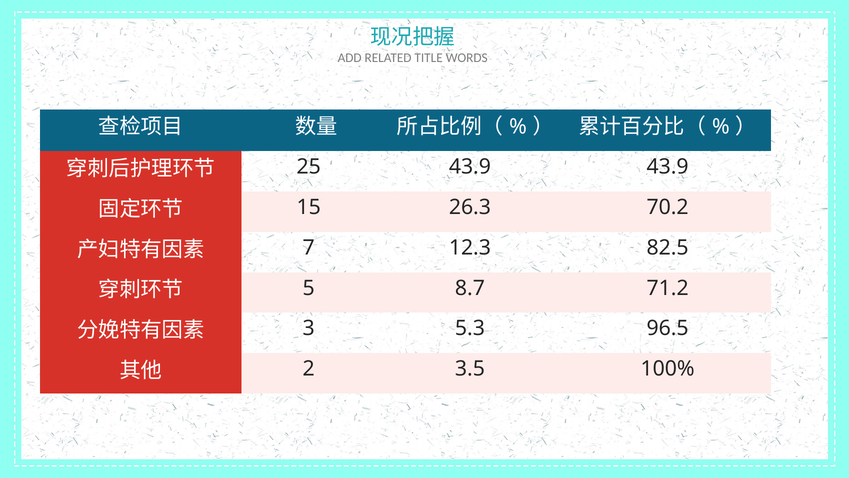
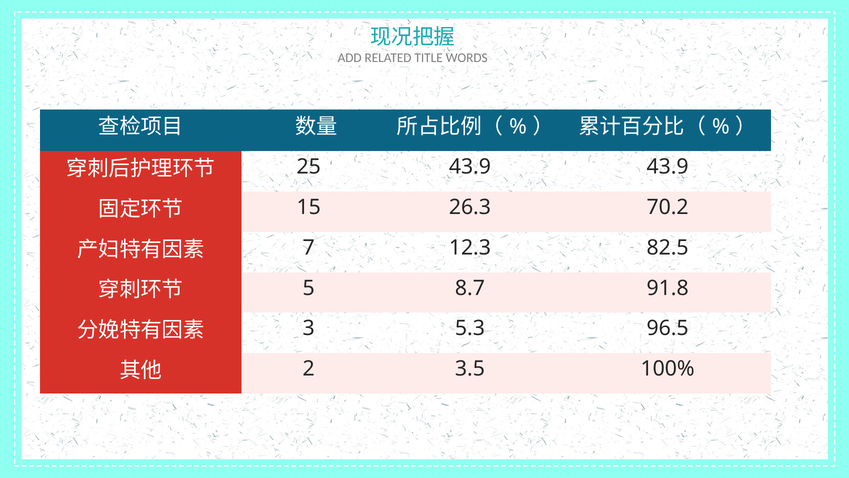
71.2: 71.2 -> 91.8 (668, 288)
